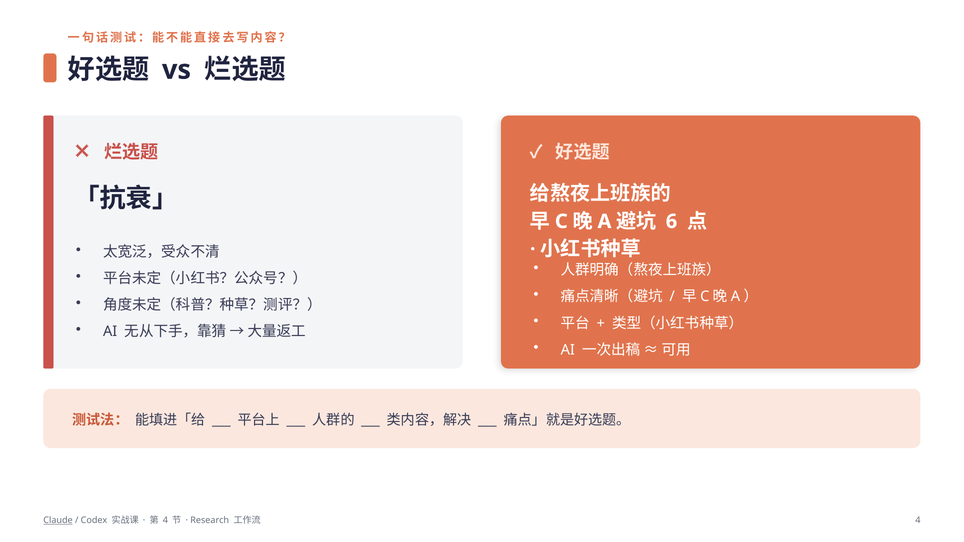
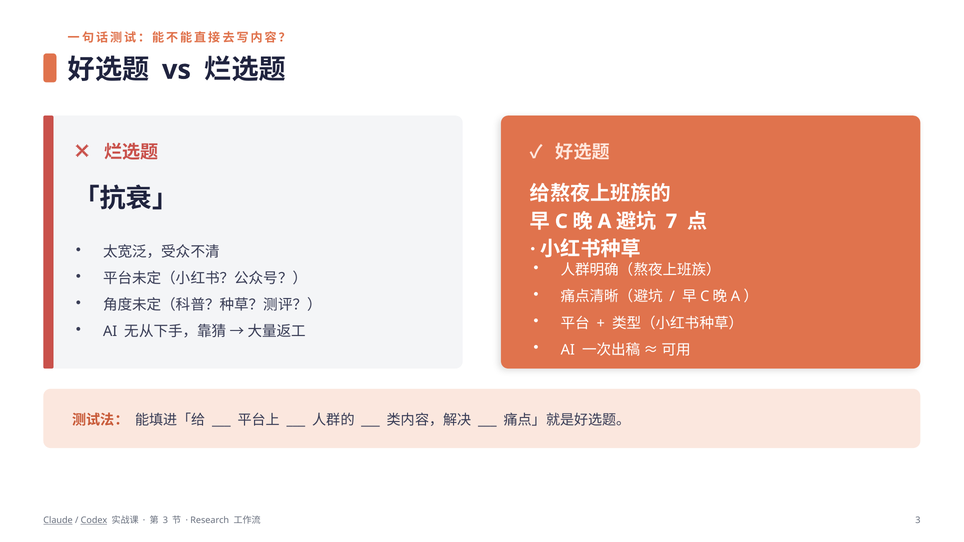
6: 6 -> 7 (671, 222)
Codex underline: none -> present (94, 520)
4: 4 -> 3 (165, 520)
4: 4 -> 3 (918, 520)
